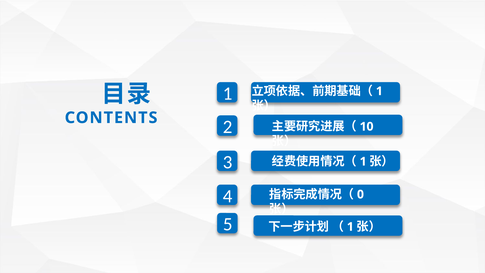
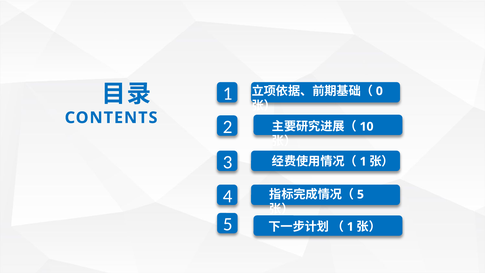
1: 1 -> 0 (379, 91)
0: 0 -> 5 (360, 194)
